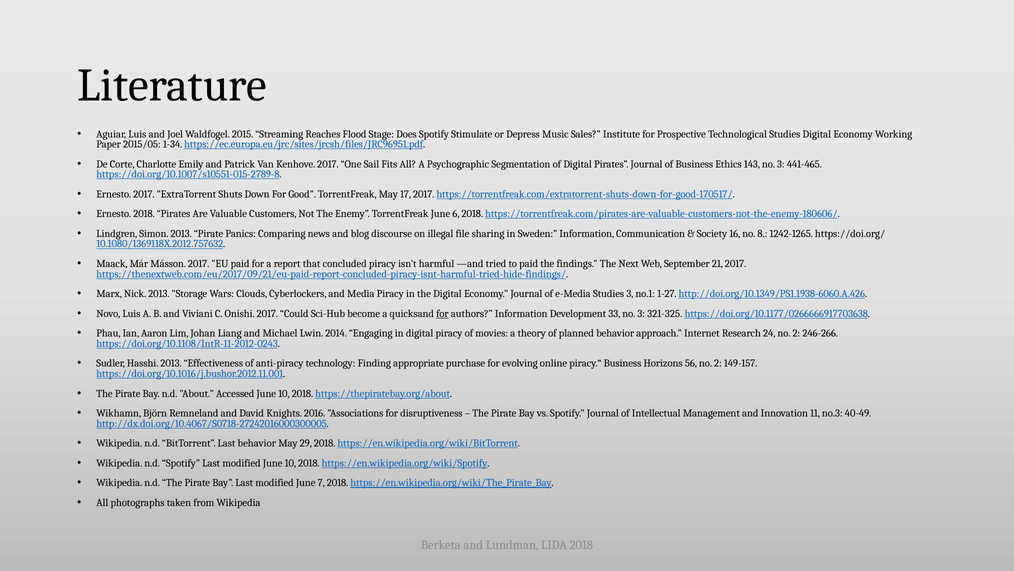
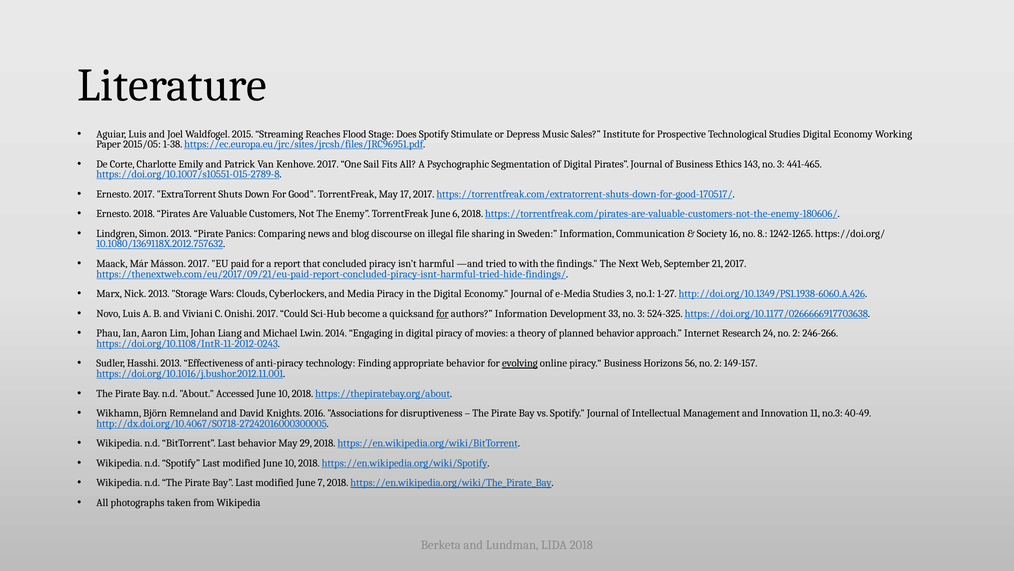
1-34: 1-34 -> 1-38 (173, 144)
to paid: paid -> with (529, 263)
321-325: 321-325 -> 524-325 (665, 313)
appropriate purchase: purchase -> behavior (465, 363)
evolving underline: none -> present (520, 363)
